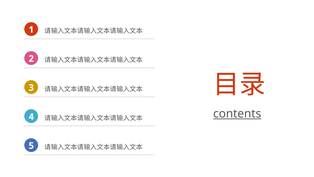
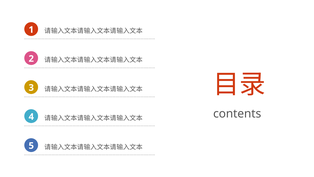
contents underline: present -> none (237, 114)
